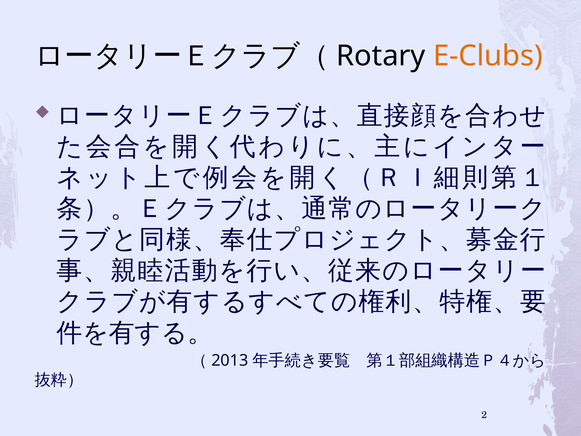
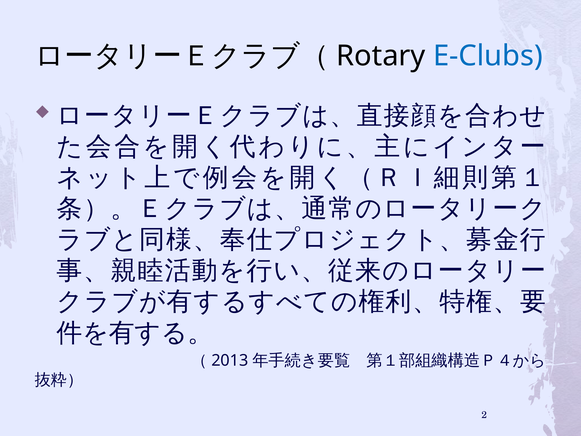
E-Clubs colour: orange -> blue (488, 56)
